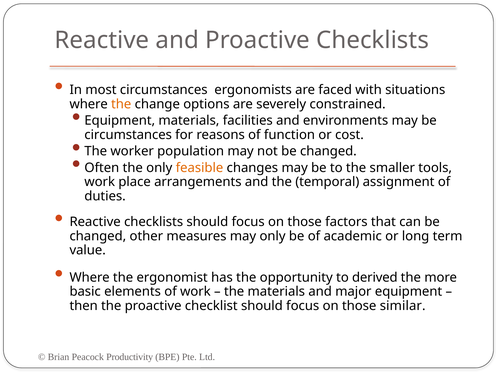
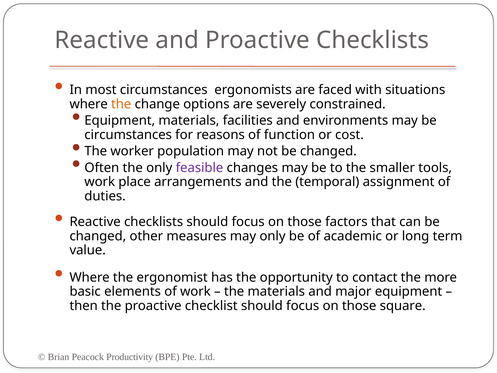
feasible colour: orange -> purple (199, 168)
derived: derived -> contact (375, 277)
similar: similar -> square (403, 306)
